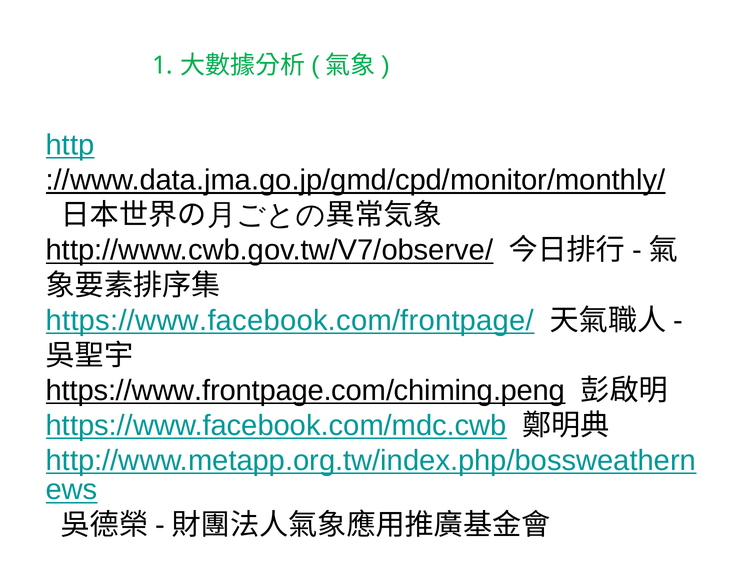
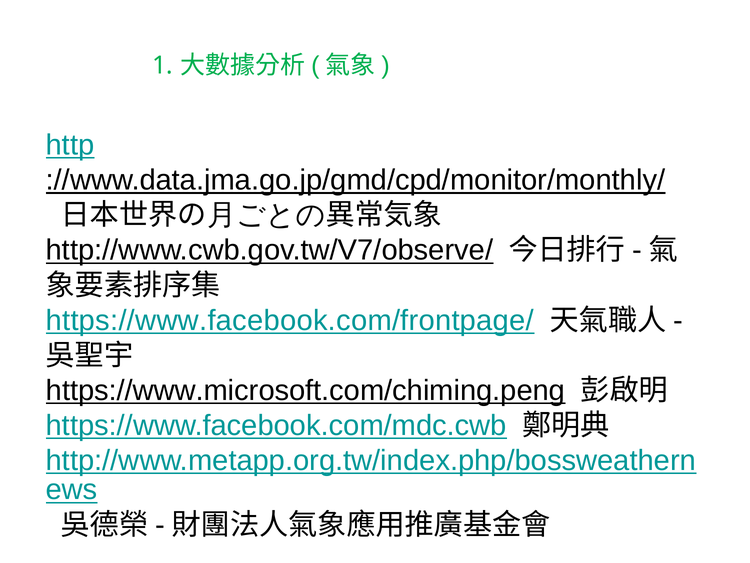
https://www.frontpage.com/chiming.peng: https://www.frontpage.com/chiming.peng -> https://www.microsoft.com/chiming.peng (305, 390)
